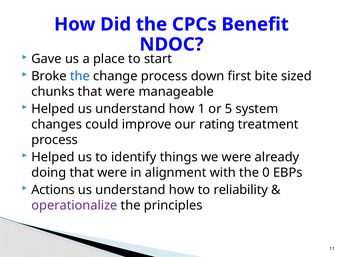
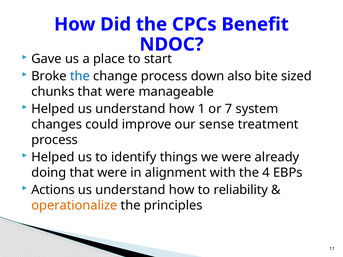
first: first -> also (240, 76)
5: 5 -> 7 (229, 109)
rating: rating -> sense (217, 124)
0: 0 -> 4 (266, 173)
operationalize colour: purple -> orange (74, 206)
